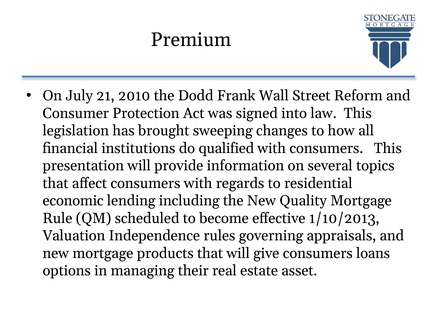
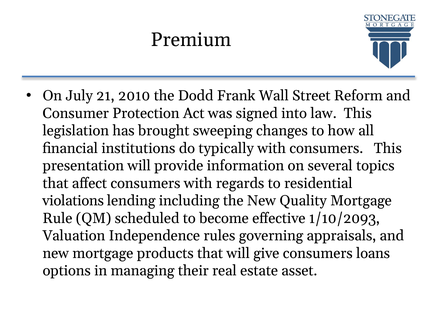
qualified: qualified -> typically (226, 148)
economic: economic -> violations (73, 201)
1/10/2013: 1/10/2013 -> 1/10/2093 (344, 218)
